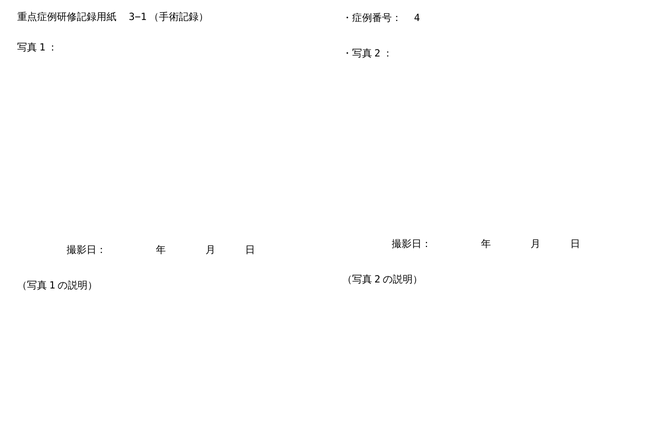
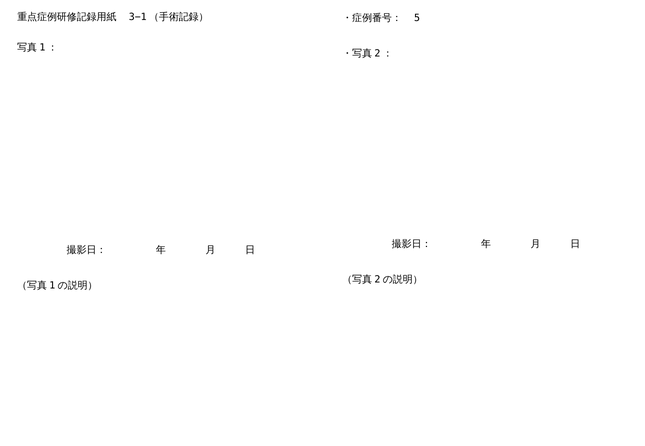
4: 4 -> 5 (417, 18)
